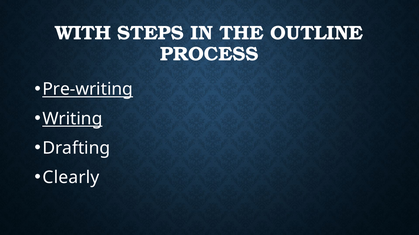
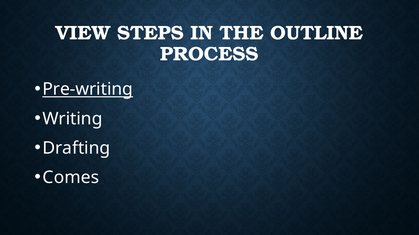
WITH: WITH -> VIEW (83, 33)
Writing underline: present -> none (72, 119)
Clearly: Clearly -> Comes (71, 178)
